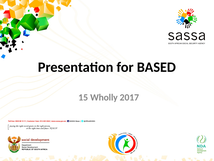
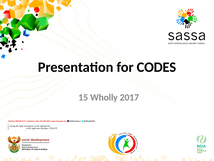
BASED: BASED -> CODES (156, 67)
